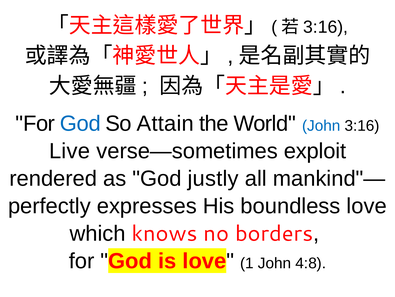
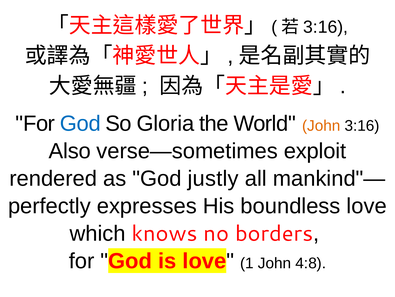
Attain: Attain -> Gloria (165, 123)
John colour: blue -> orange (321, 125)
Live: Live -> Also (70, 151)
